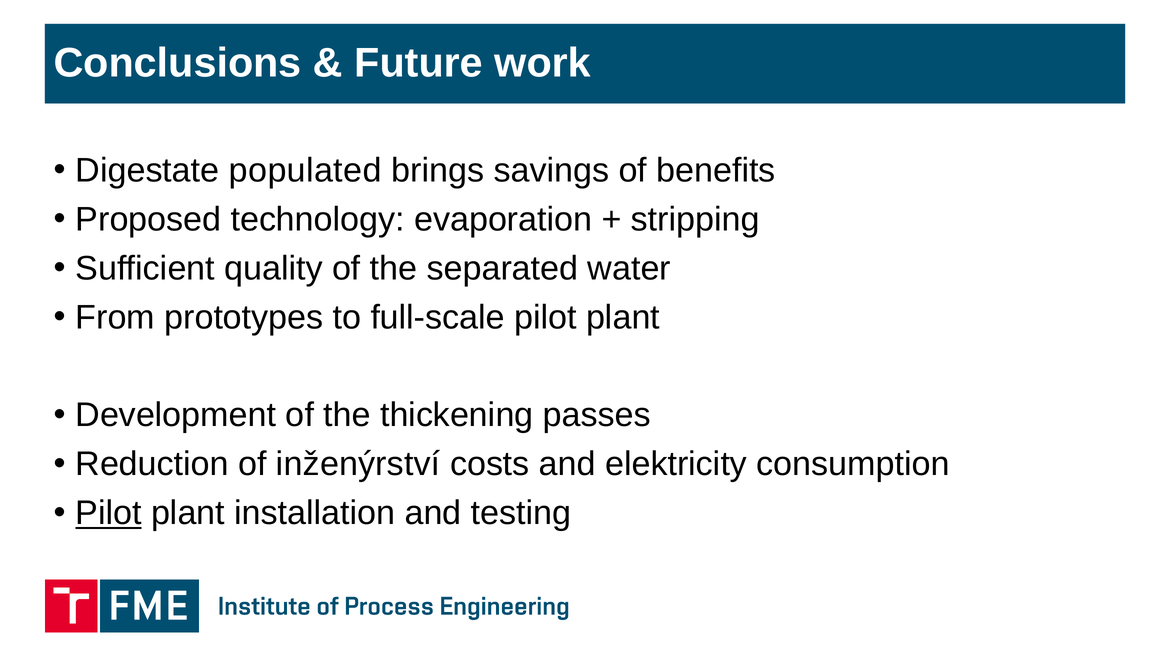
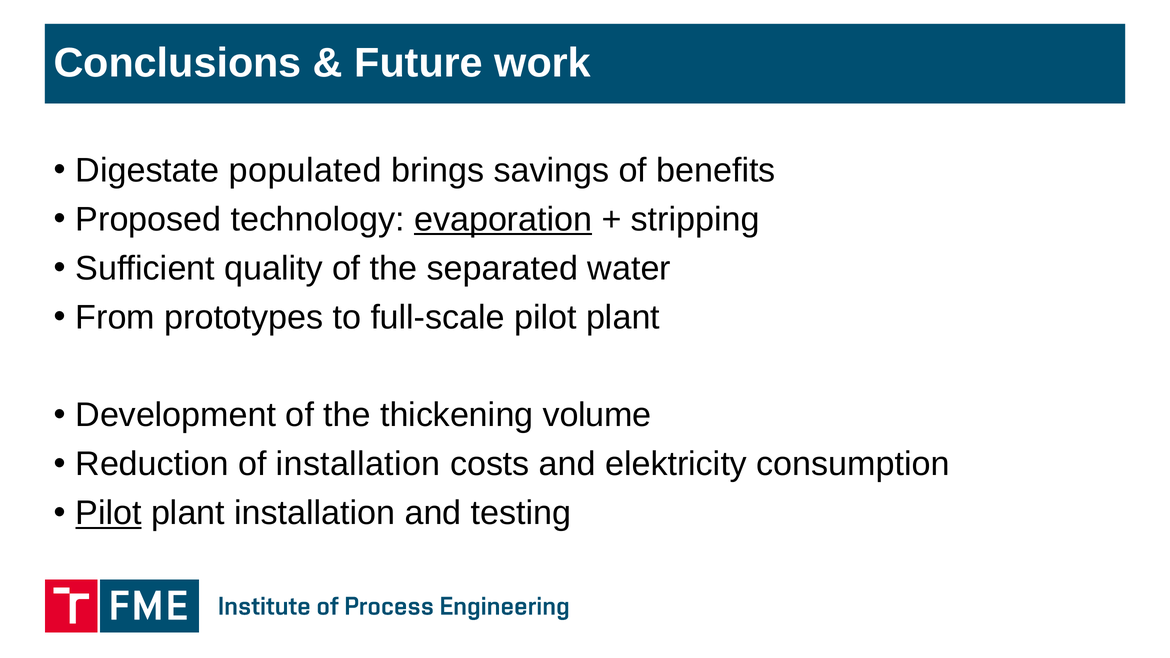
evaporation underline: none -> present (503, 219)
passes: passes -> volume (597, 415)
of inženýrství: inženýrství -> installation (358, 464)
